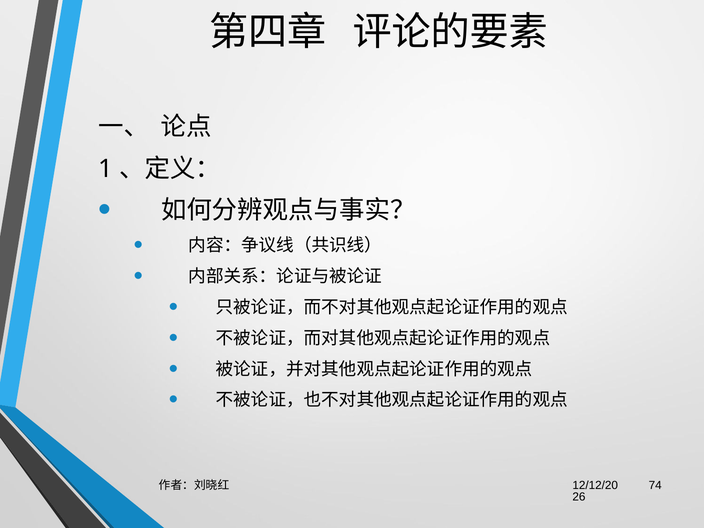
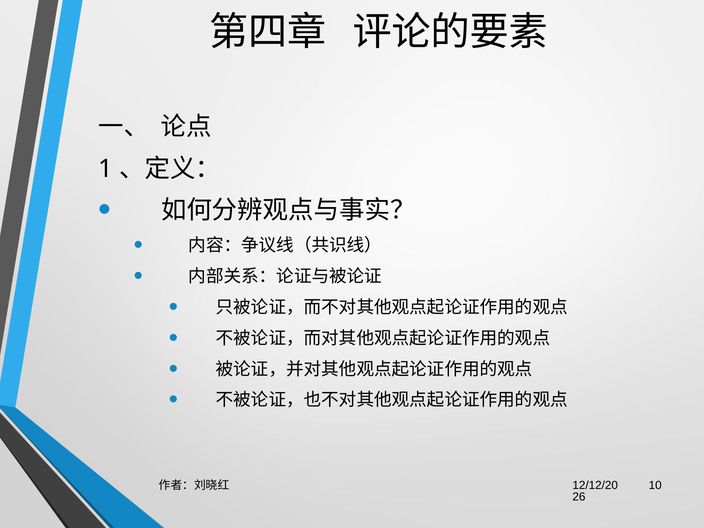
74: 74 -> 10 (655, 485)
